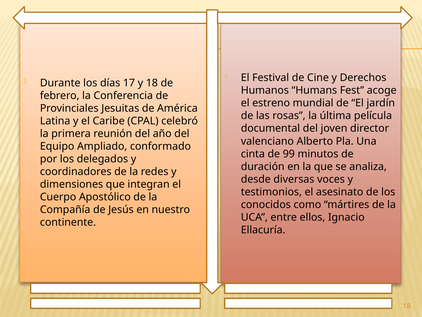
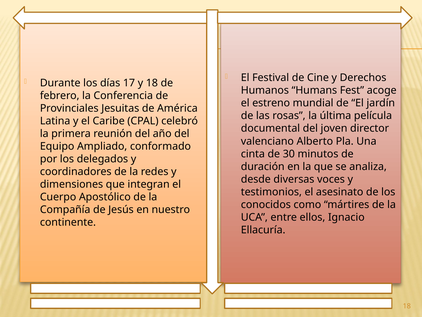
99: 99 -> 30 (289, 154)
